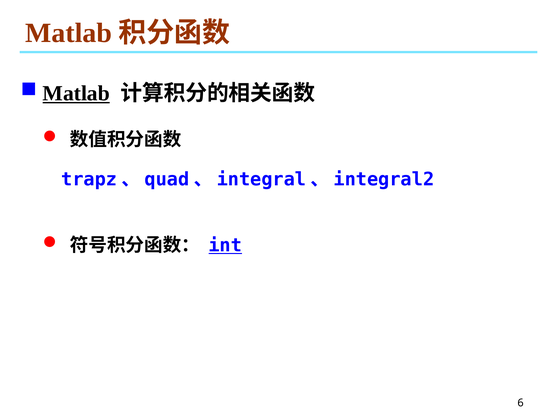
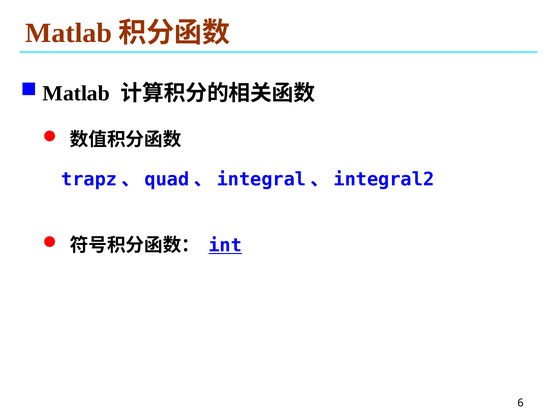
Matlab underline: present -> none (76, 93)
